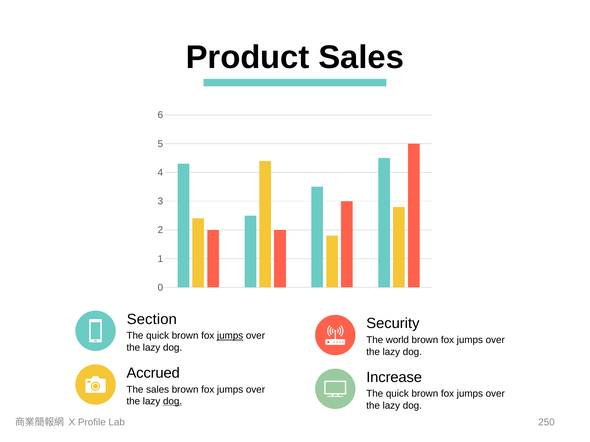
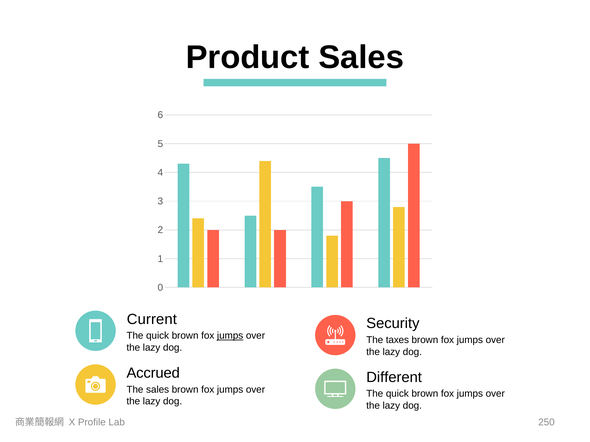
Section: Section -> Current (152, 320)
world: world -> taxes (397, 340)
Increase: Increase -> Different (394, 378)
dog underline: present -> none (173, 402)
